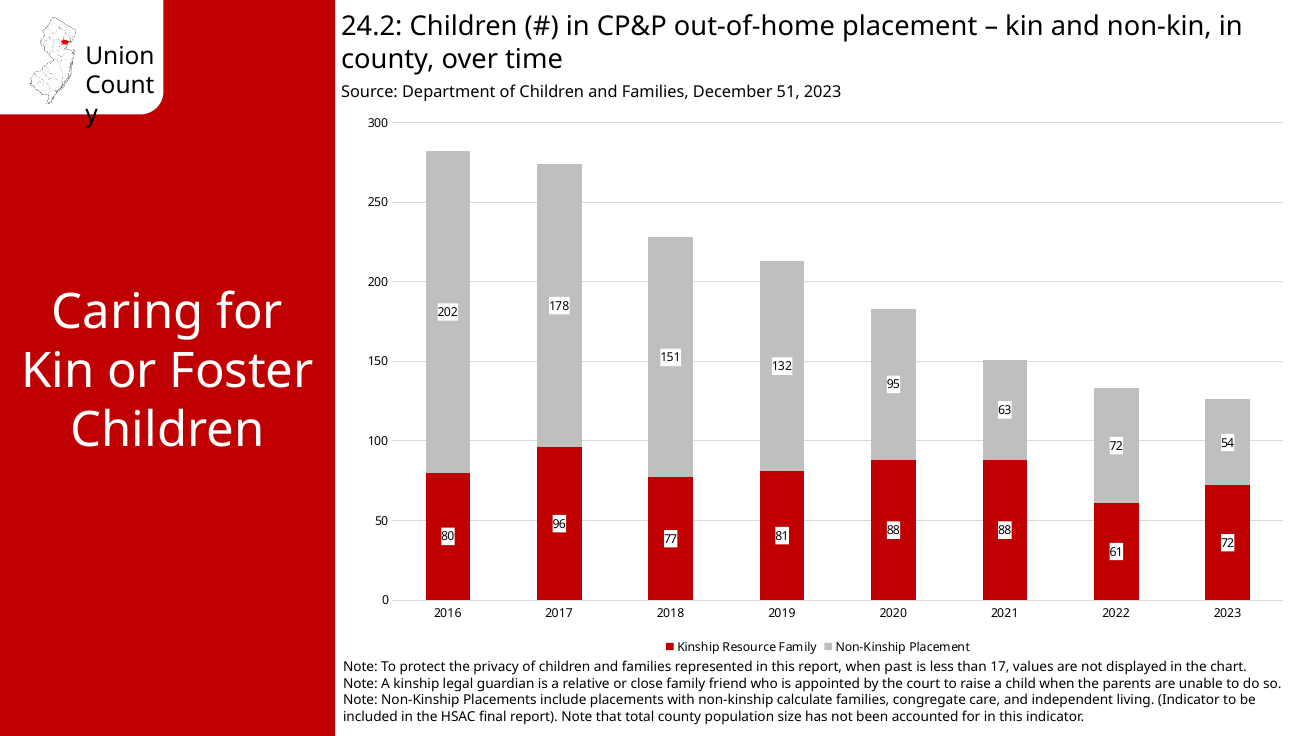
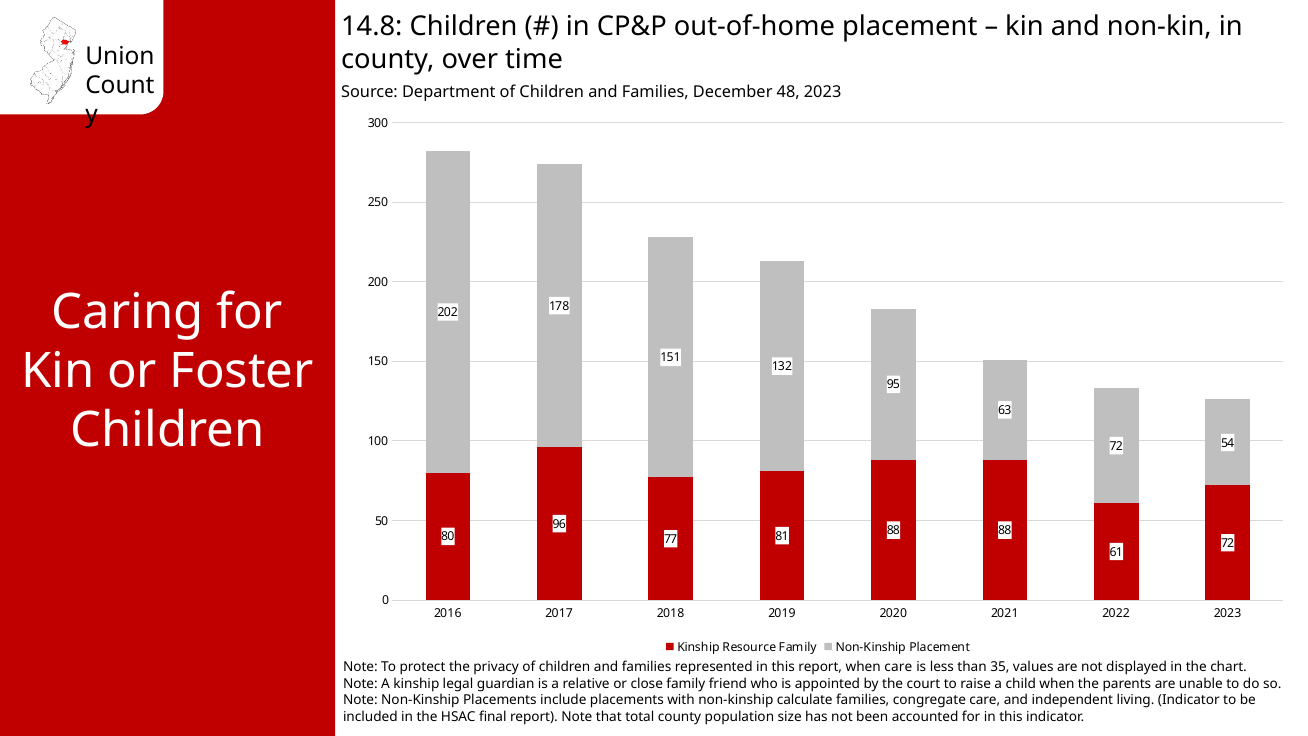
24.2: 24.2 -> 14.8 (372, 27)
51: 51 -> 48 (788, 92)
when past: past -> care (898, 667)
17: 17 -> 35 (1000, 667)
